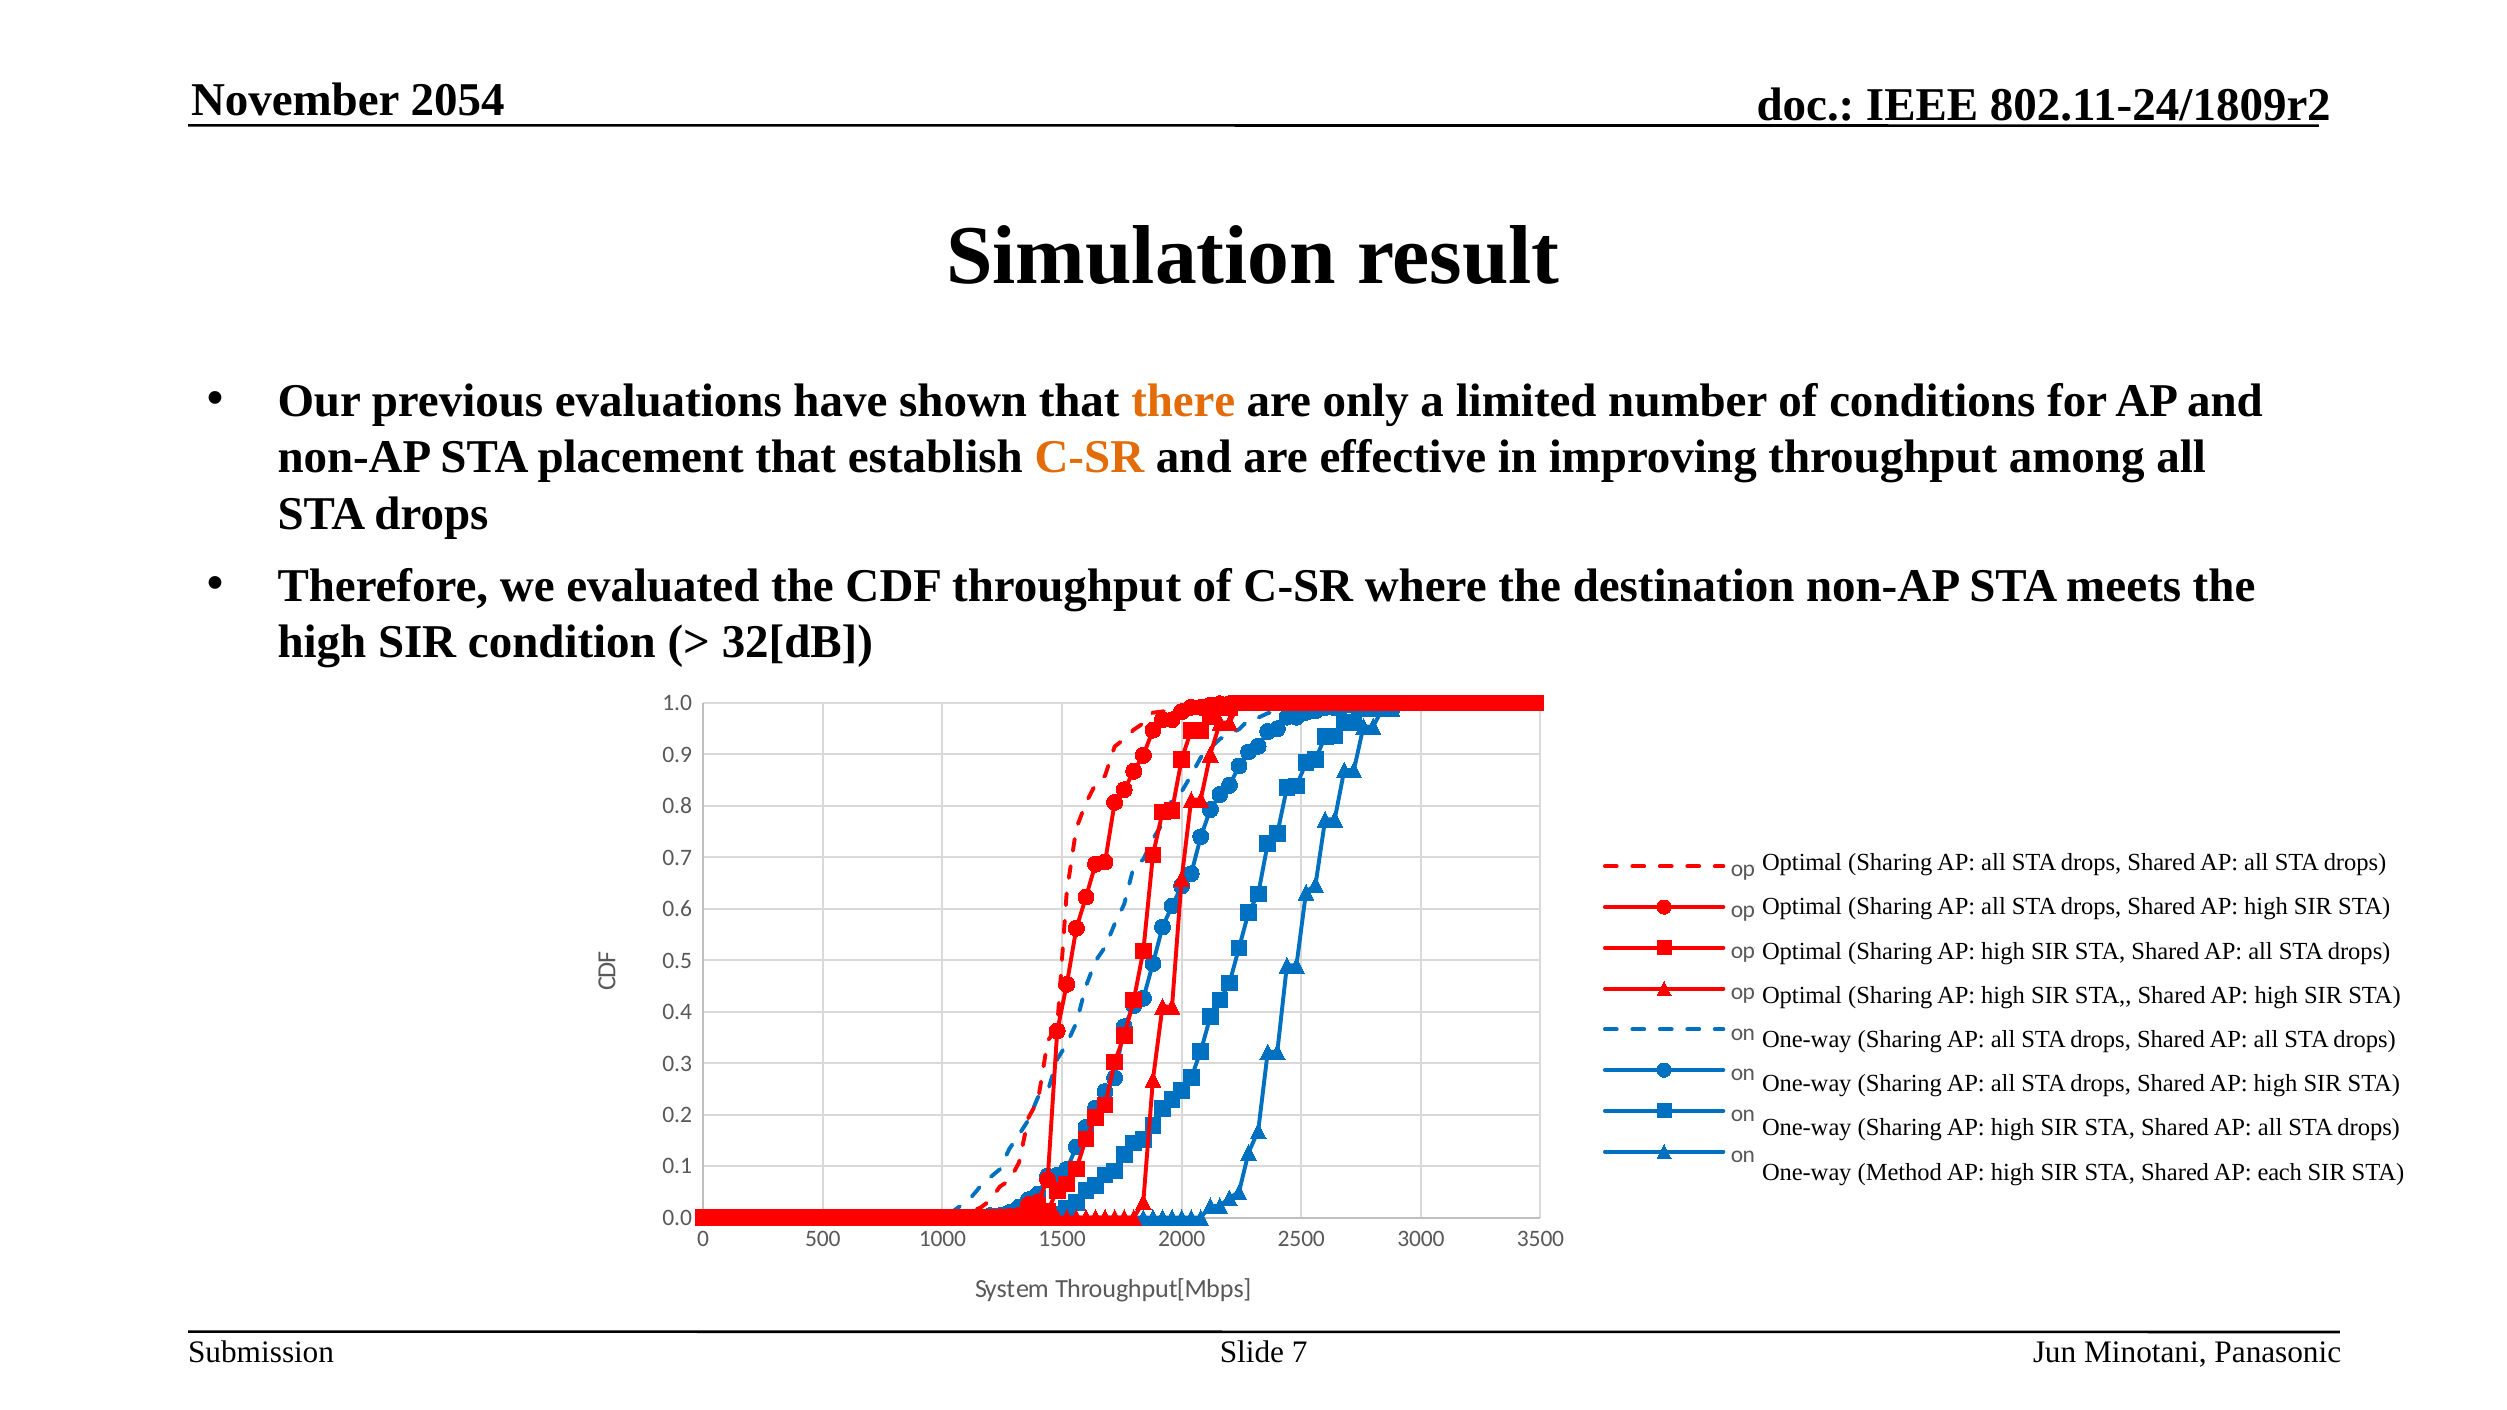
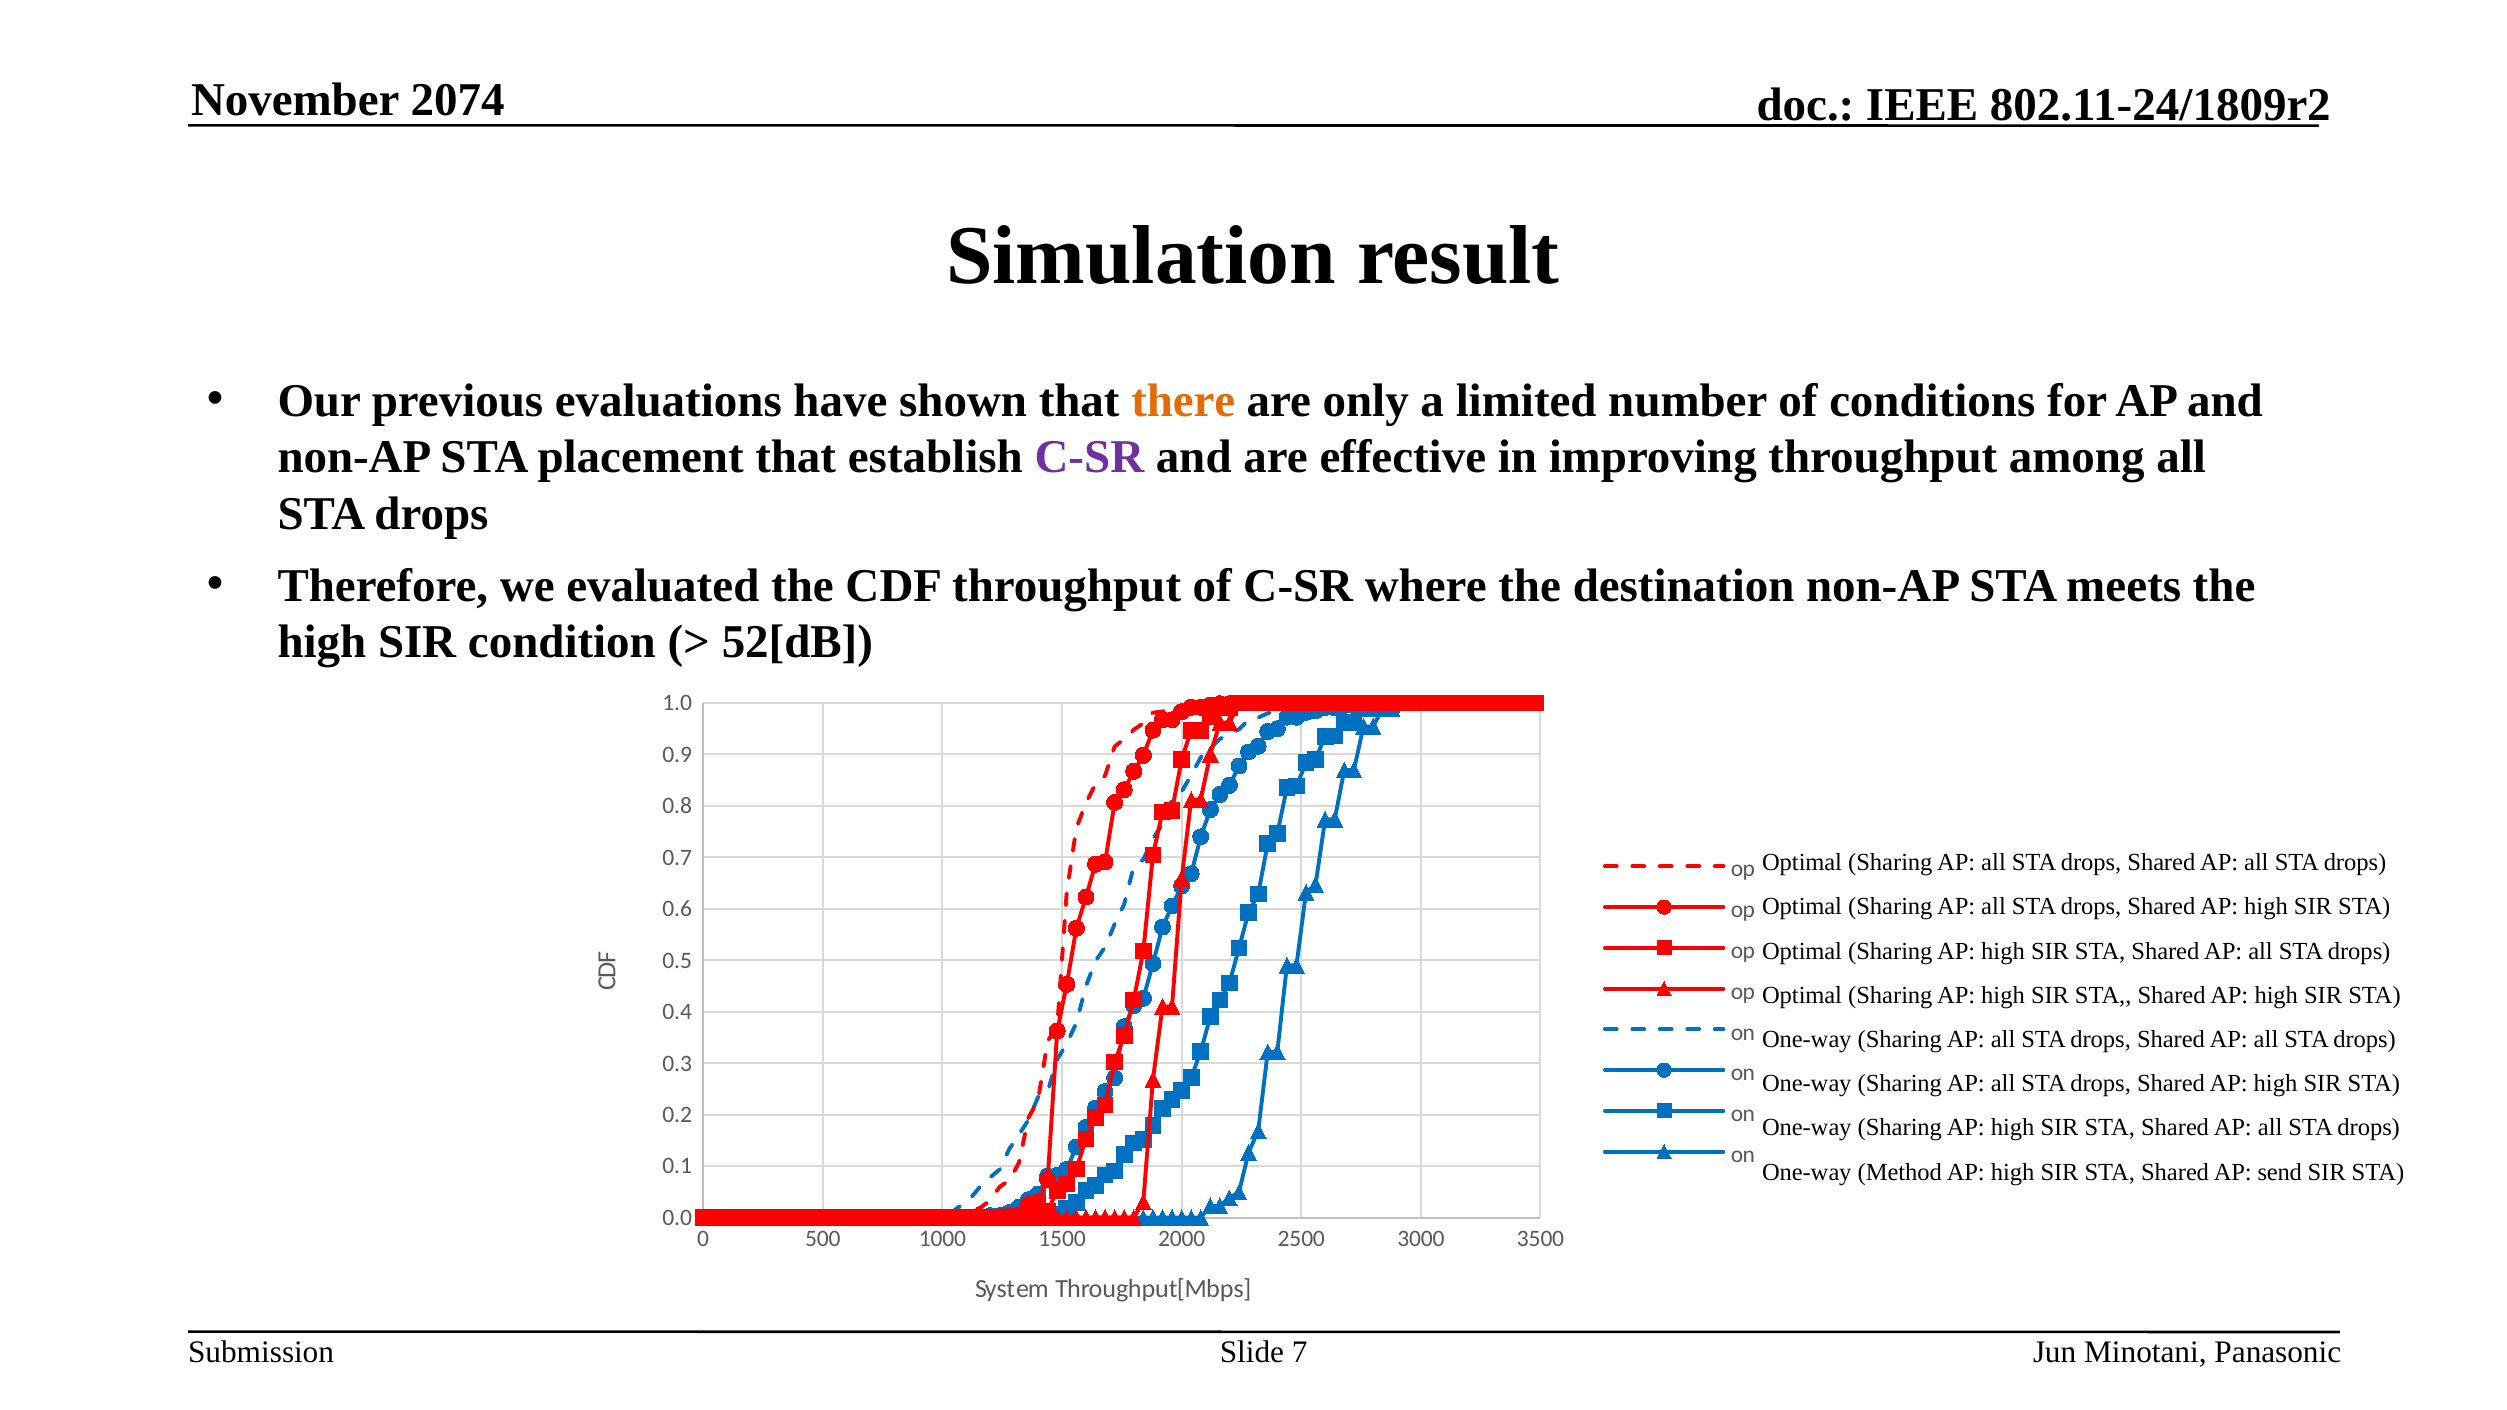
2054: 2054 -> 2074 (458, 100)
C-SR colour: orange -> purple (1089, 457)
32[dB: 32[dB -> 52[dB (797, 642)
each: each -> send (2280, 1172)
